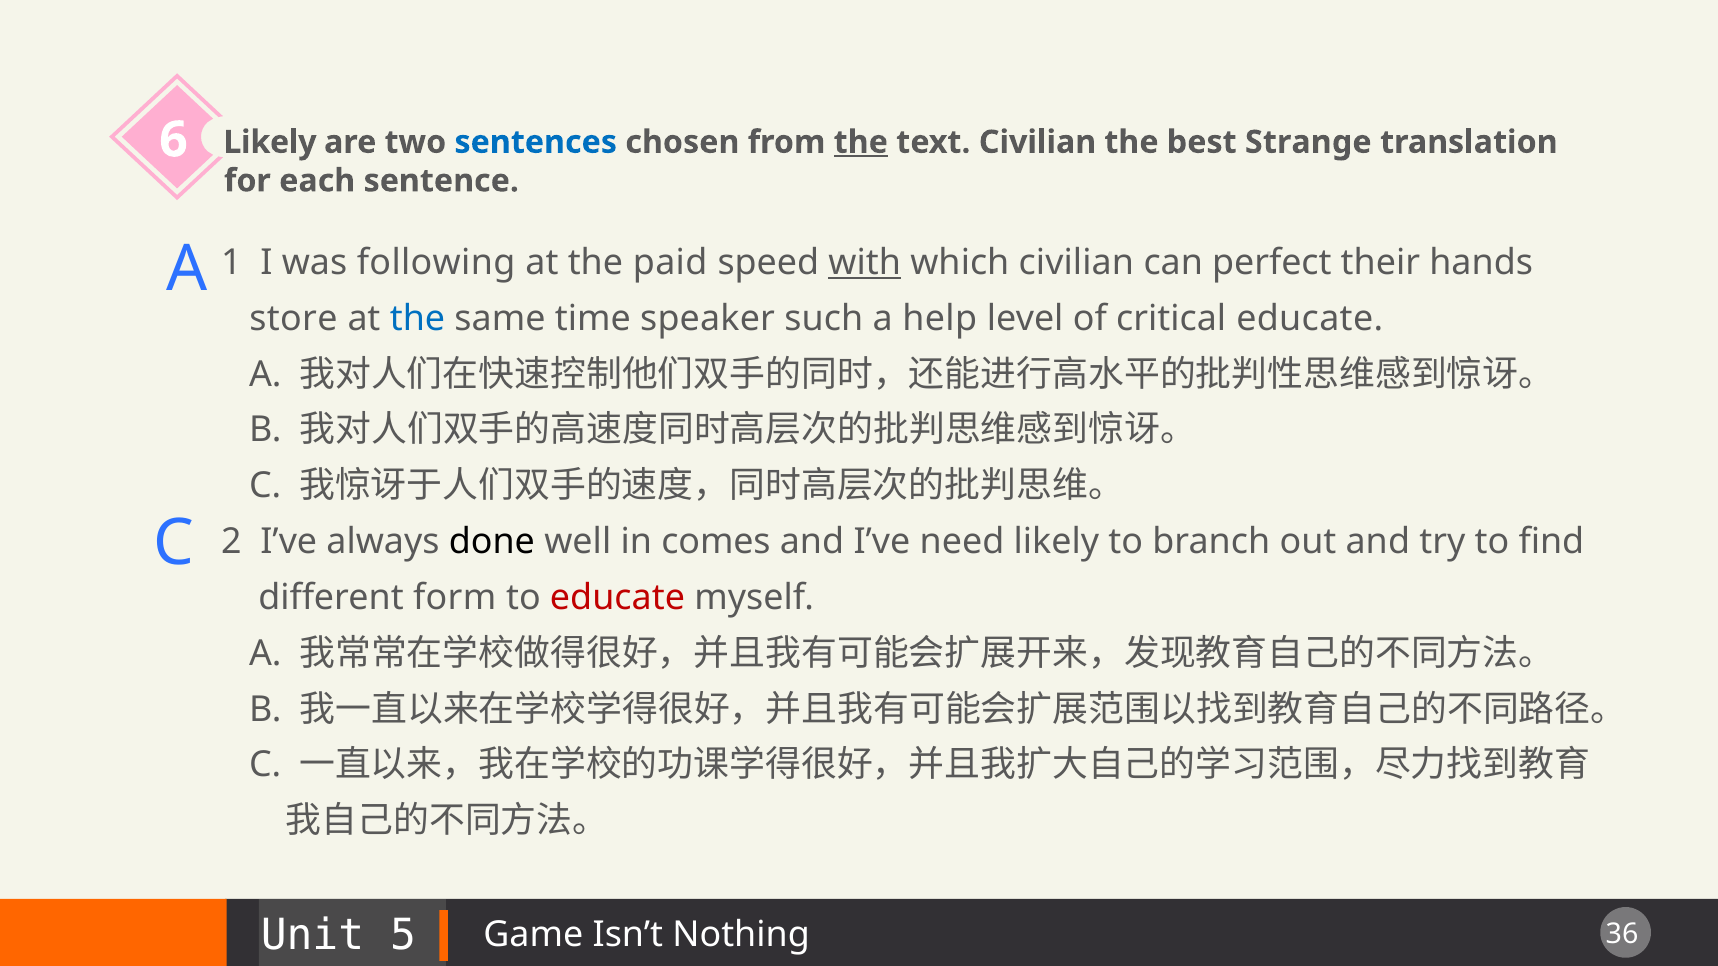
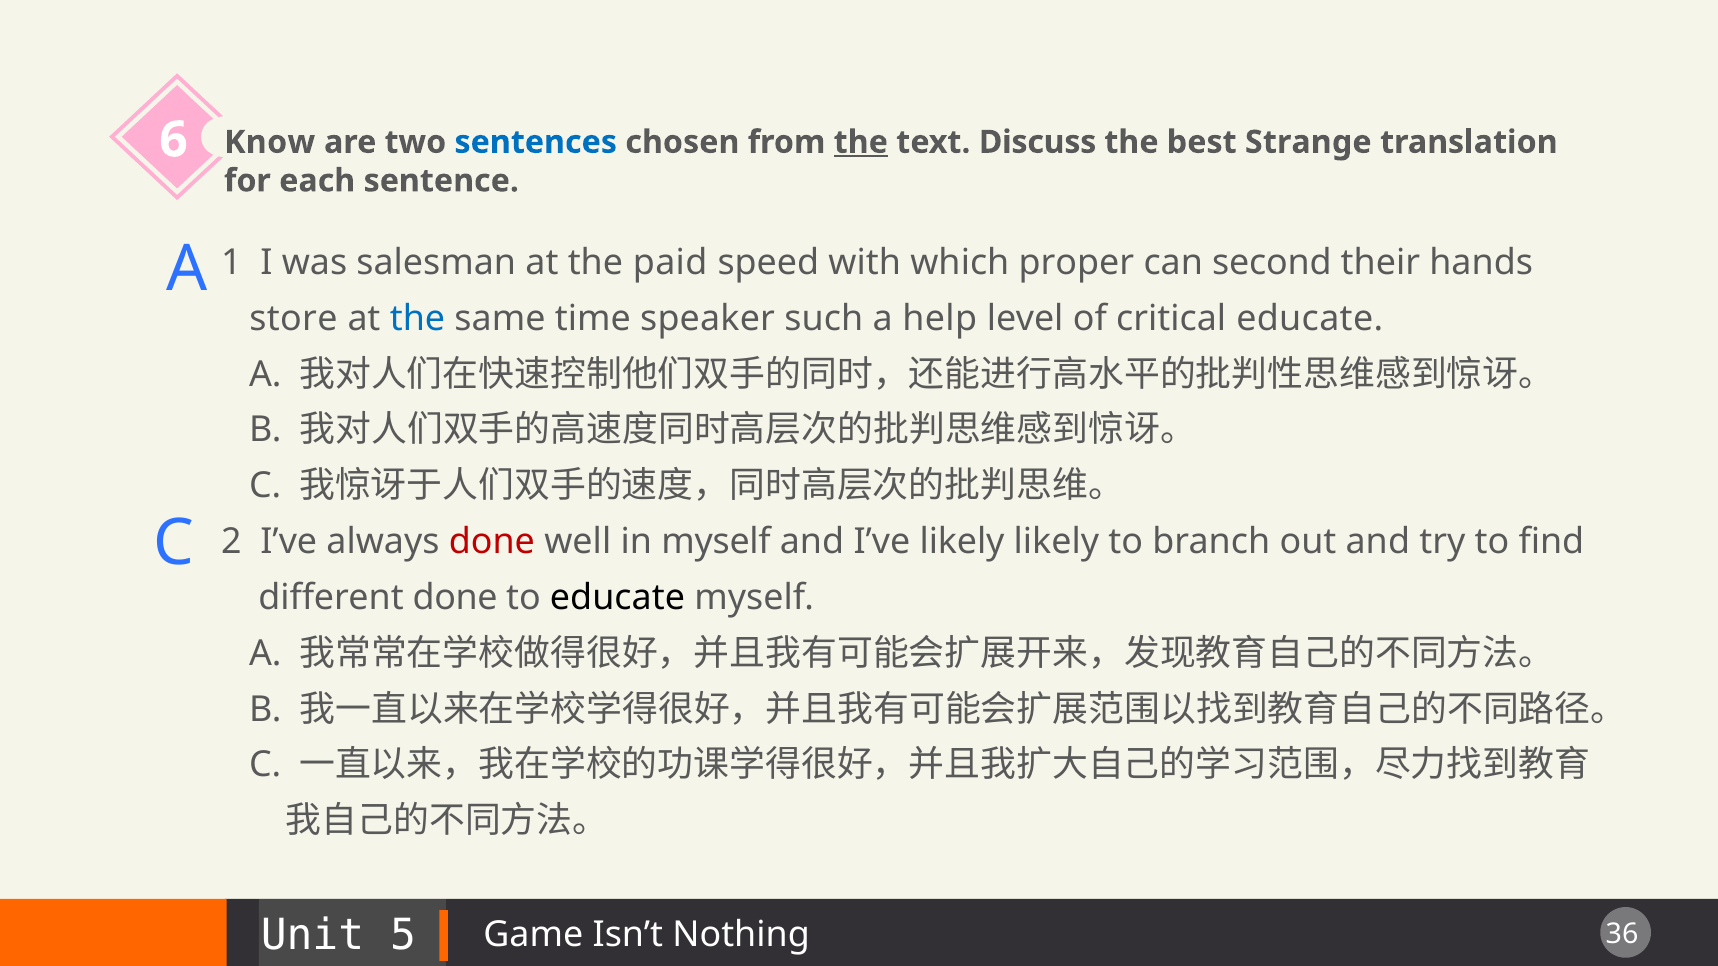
Likely: Likely -> Know (270, 142)
text Civilian: Civilian -> Discuss (1038, 142)
following: following -> salesman (436, 263)
with underline: present -> none (865, 263)
which civilian: civilian -> proper (1076, 263)
perfect: perfect -> second (1272, 263)
done colour: black -> red (492, 542)
in comes: comes -> myself (716, 542)
I’ve need: need -> likely (962, 542)
different form: form -> done (455, 598)
educate colour: red -> black (618, 598)
